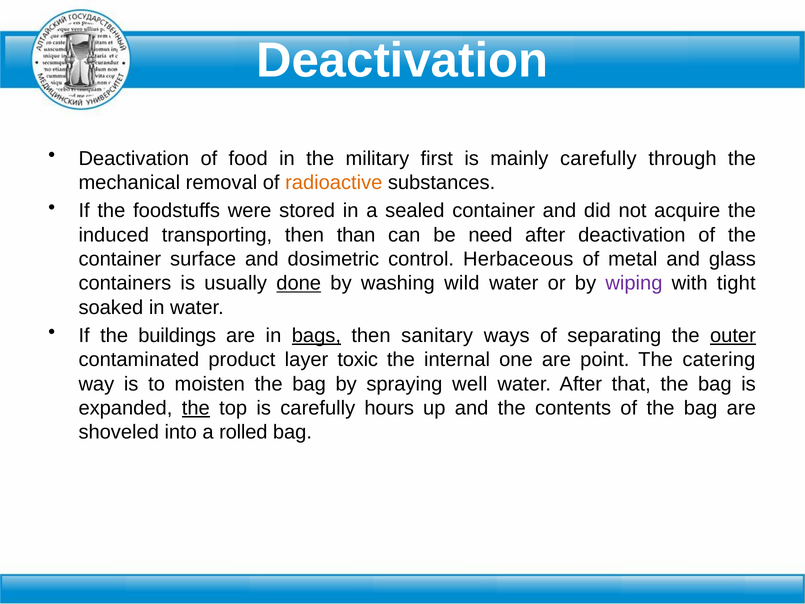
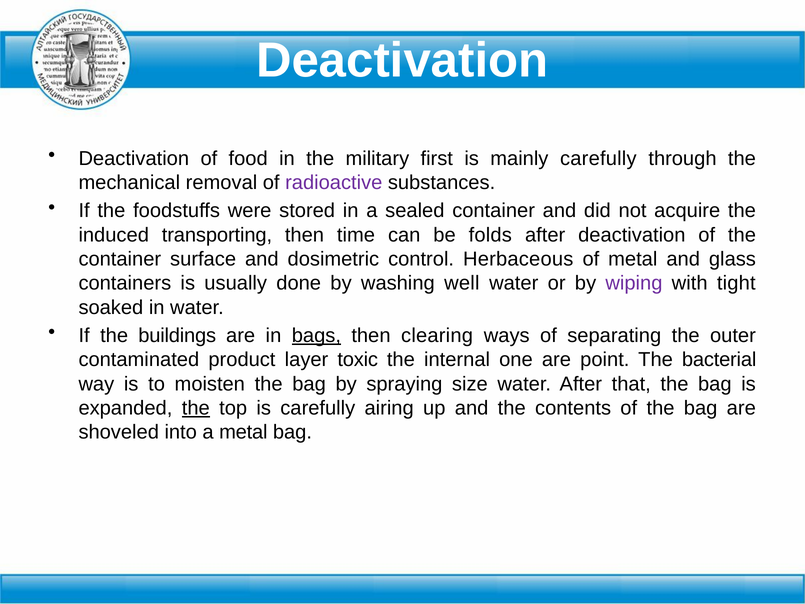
radioactive colour: orange -> purple (334, 183)
than: than -> time (356, 235)
need: need -> folds (490, 235)
done underline: present -> none (299, 283)
wild: wild -> well (462, 283)
sanitary: sanitary -> clearing (437, 335)
outer underline: present -> none (733, 335)
catering: catering -> bacterial (719, 360)
well: well -> size (470, 384)
hours: hours -> airing (389, 408)
a rolled: rolled -> metal (243, 432)
